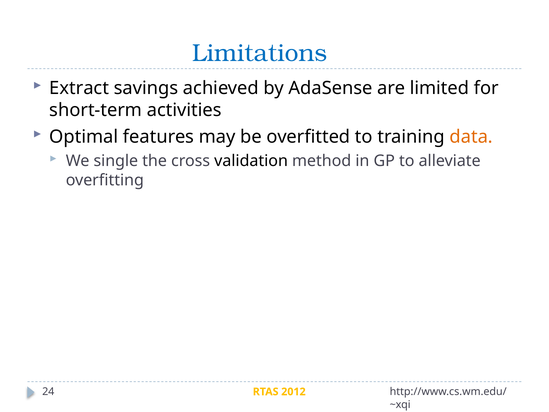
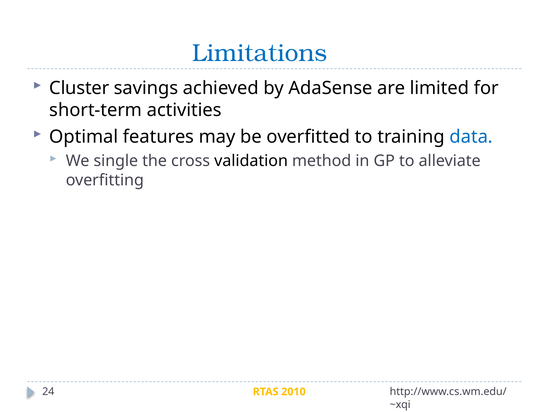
Extract: Extract -> Cluster (79, 88)
data colour: orange -> blue (471, 137)
2012: 2012 -> 2010 (293, 391)
